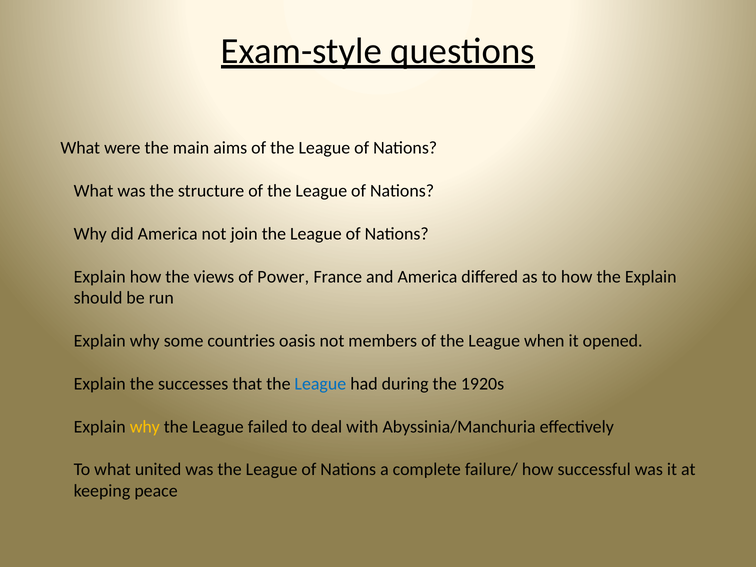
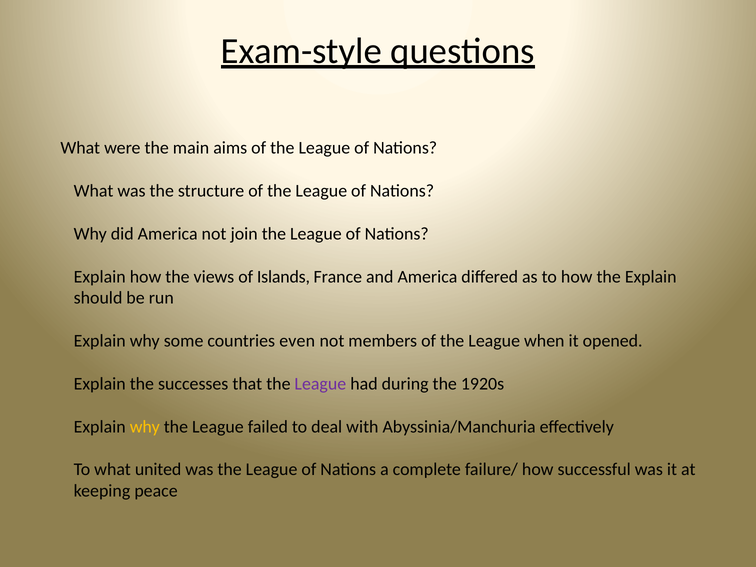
Power: Power -> Islands (283, 277)
oasis: oasis -> even (297, 341)
League colour: blue -> purple (320, 384)
